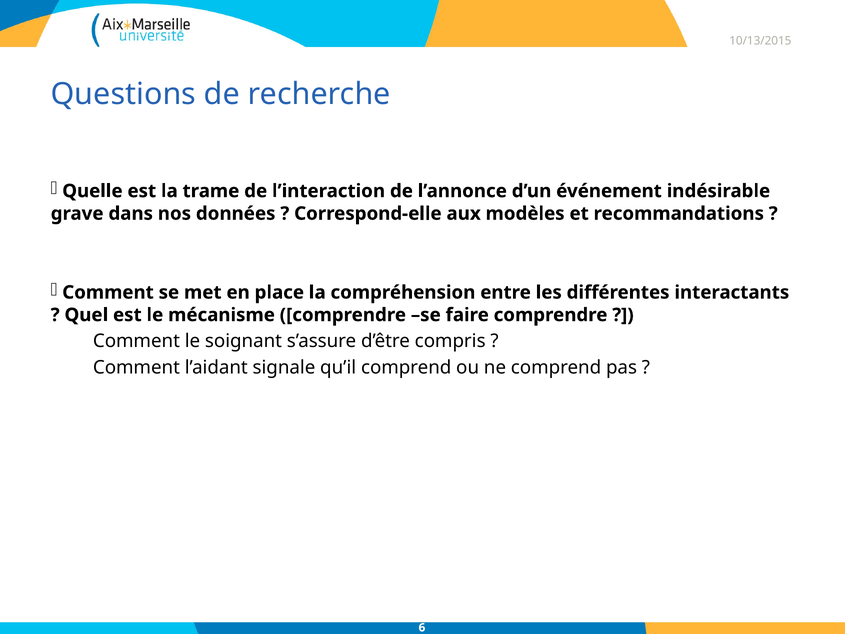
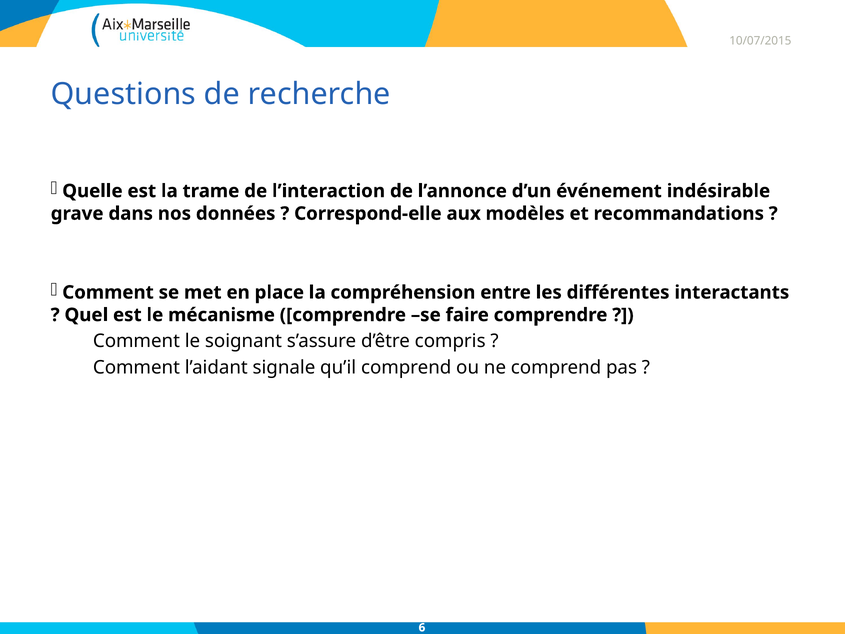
10/13/2015: 10/13/2015 -> 10/07/2015 (760, 41)
